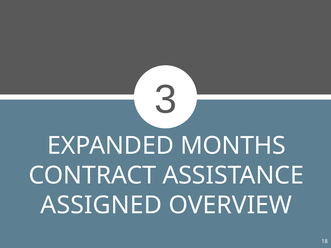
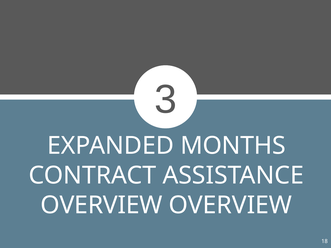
ASSIGNED: ASSIGNED -> OVERVIEW (101, 205)
